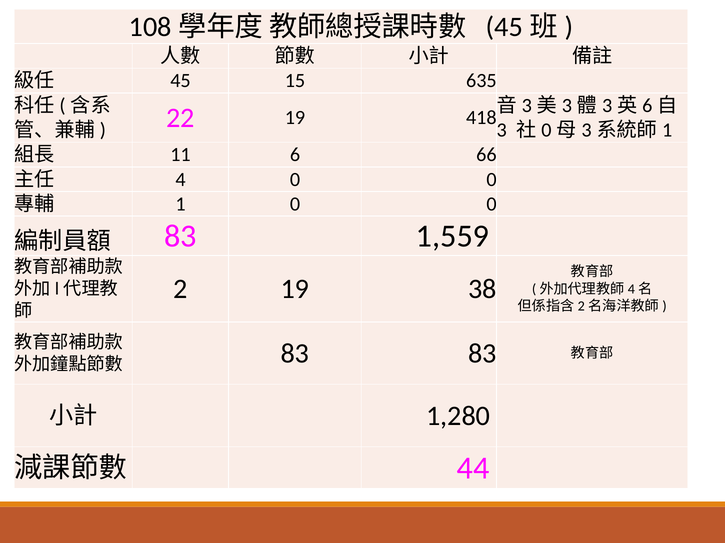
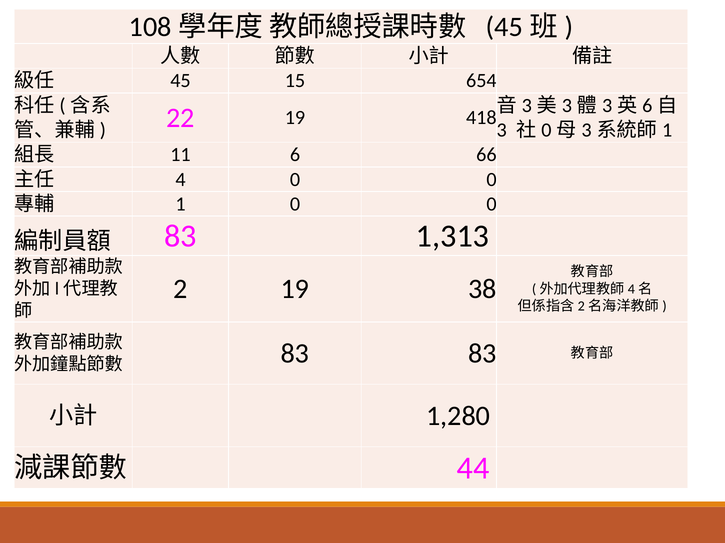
635: 635 -> 654 (481, 81)
1,559: 1,559 -> 1,313 (453, 237)
